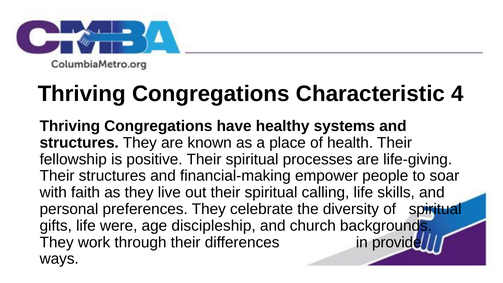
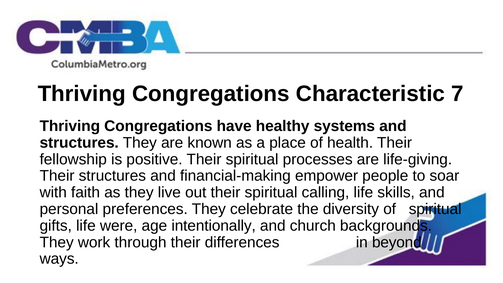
4: 4 -> 7 (457, 94)
discipleship: discipleship -> intentionally (214, 226)
provide: provide -> beyond (397, 242)
